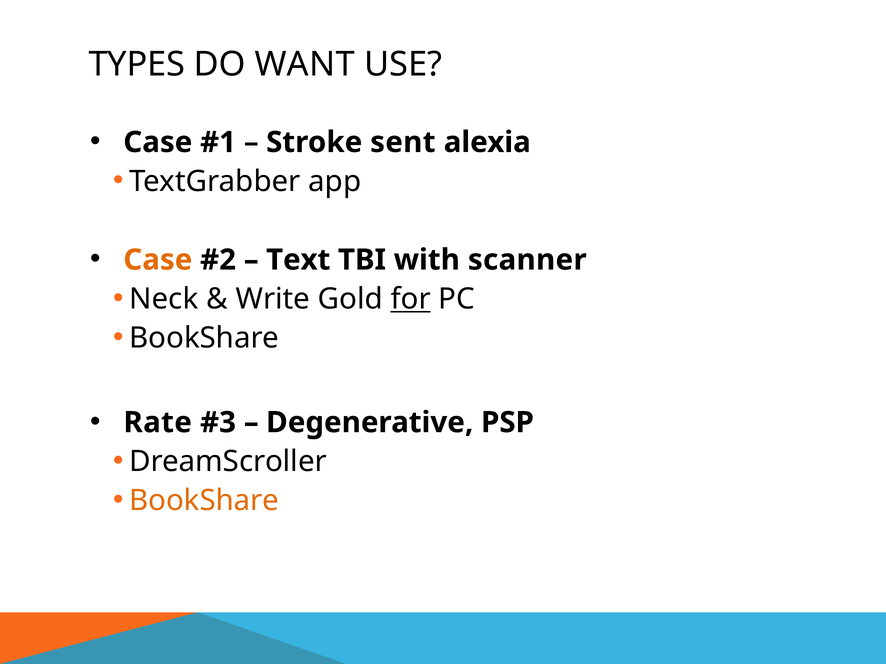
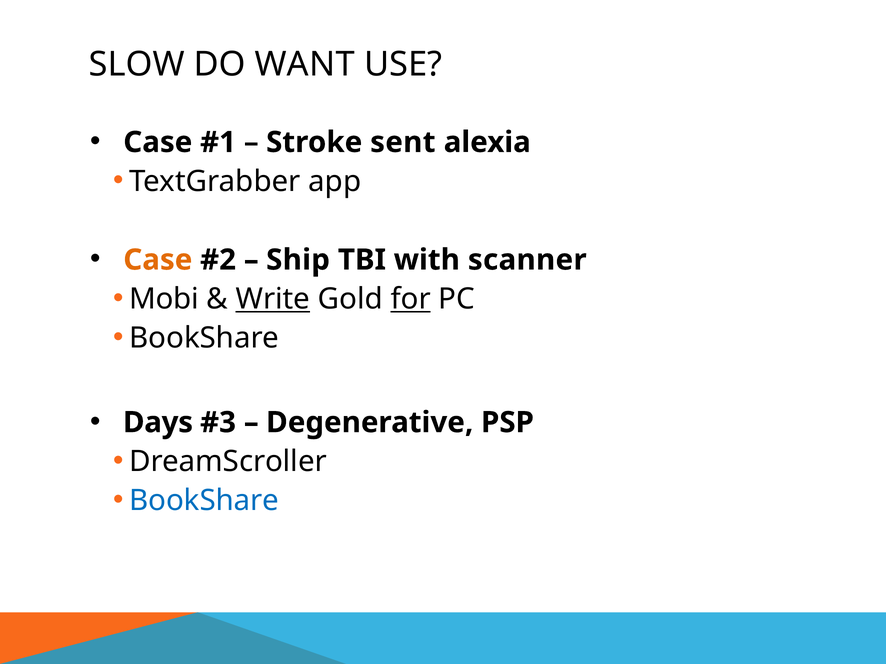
TYPES: TYPES -> SLOW (137, 64)
Text: Text -> Ship (298, 260)
Neck: Neck -> Mobi (164, 299)
Write underline: none -> present (273, 299)
Rate: Rate -> Days (158, 423)
BookShare colour: orange -> blue (204, 501)
